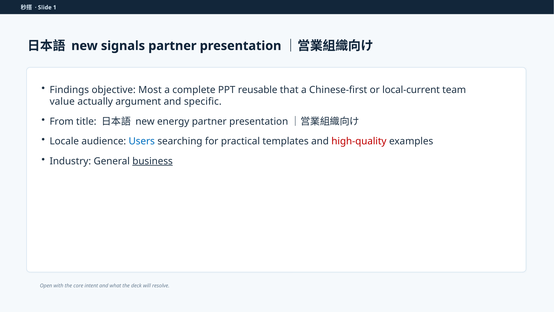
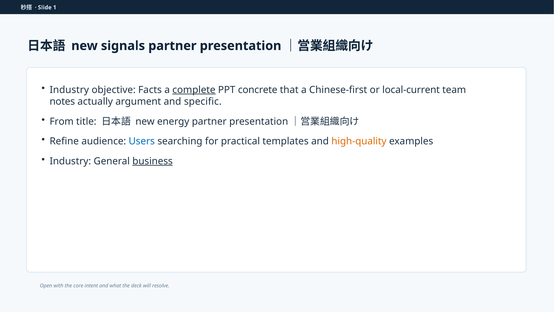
Findings: Findings -> Industry (69, 90)
Most: Most -> Facts (150, 90)
complete underline: none -> present (194, 90)
reusable: reusable -> concrete (258, 90)
value: value -> notes (62, 101)
Locale: Locale -> Refine (64, 141)
high-quality colour: red -> orange (359, 141)
